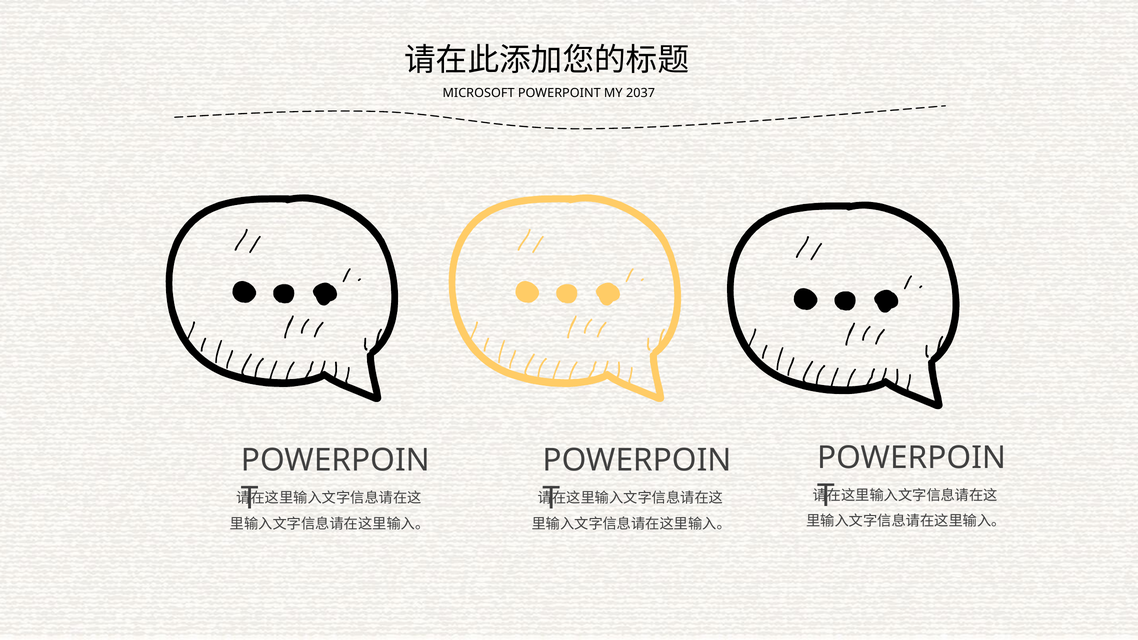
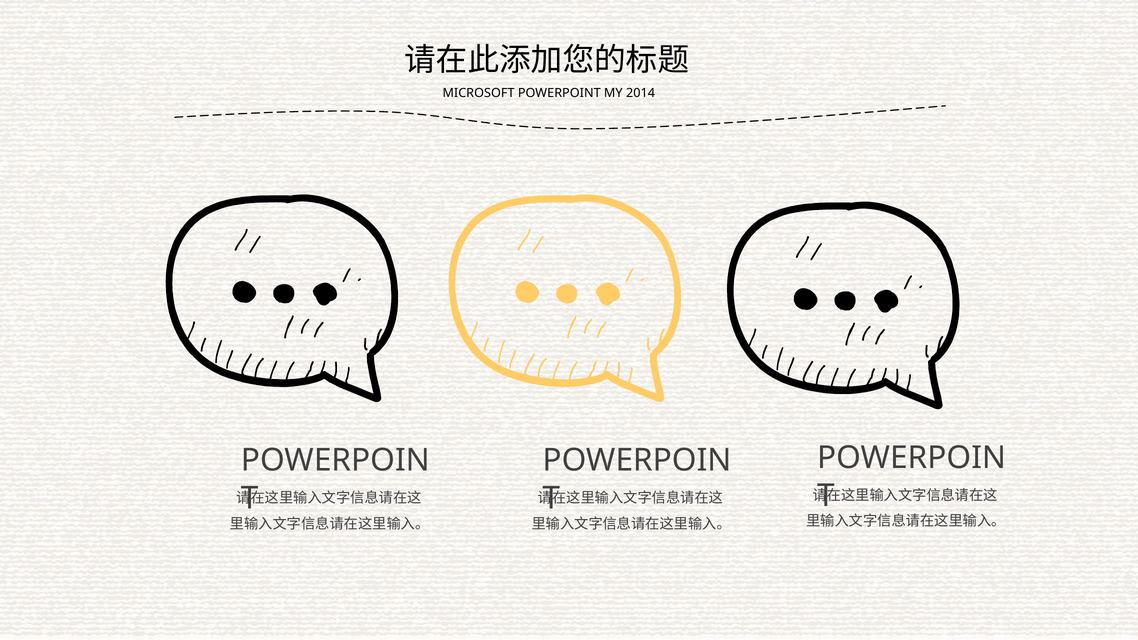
2037: 2037 -> 2014 (641, 93)
